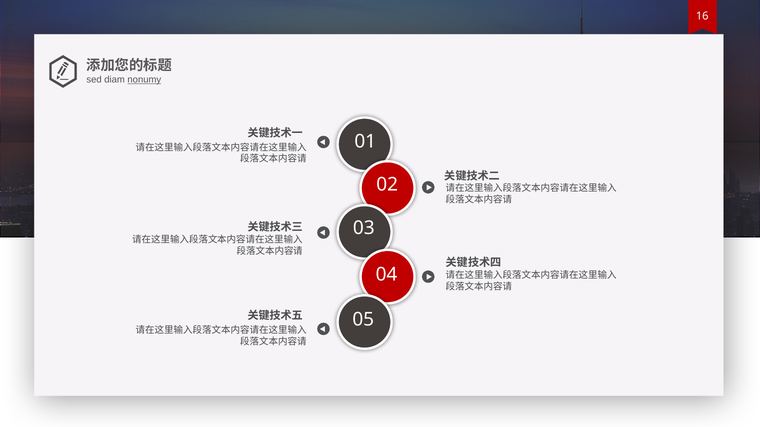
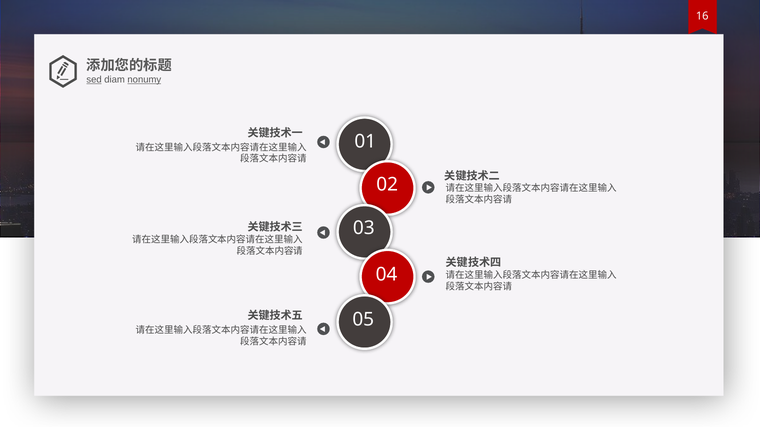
sed underline: none -> present (94, 80)
